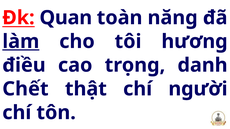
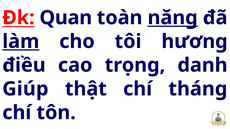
năng underline: none -> present (173, 18)
Chết: Chết -> Giúp (25, 89)
người: người -> tháng (198, 89)
